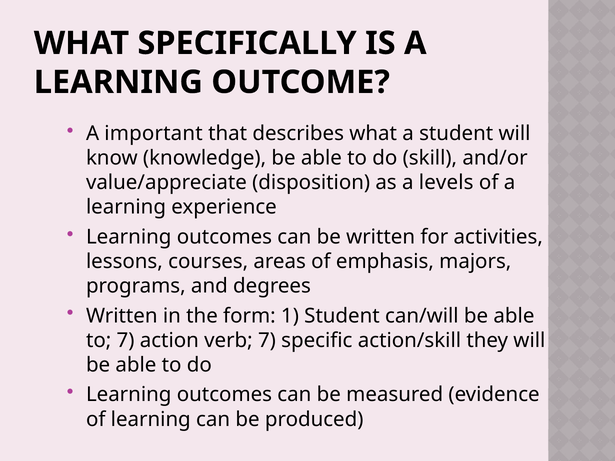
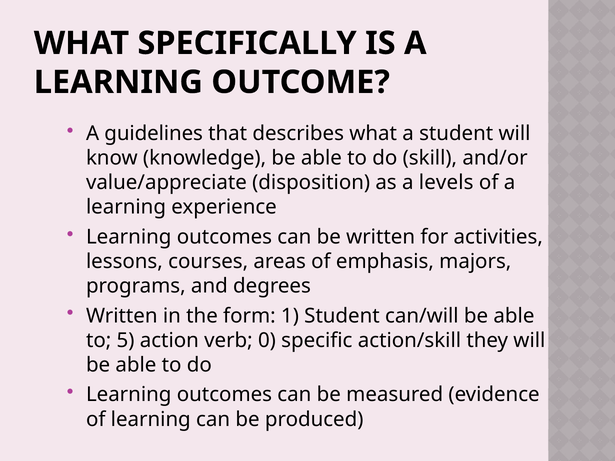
important: important -> guidelines (154, 133)
to 7: 7 -> 5 (126, 341)
verb 7: 7 -> 0 (267, 341)
